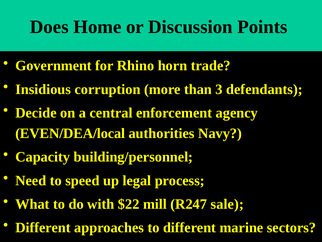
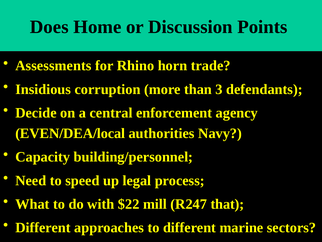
Government: Government -> Assessments (53, 66)
sale: sale -> that (227, 204)
